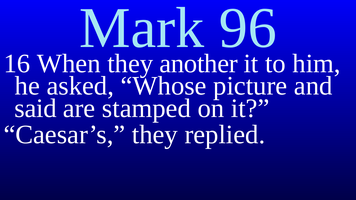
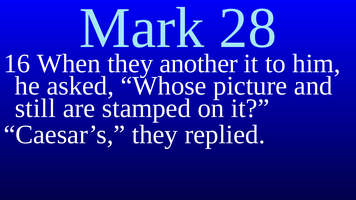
96: 96 -> 28 (248, 28)
said: said -> still (35, 108)
